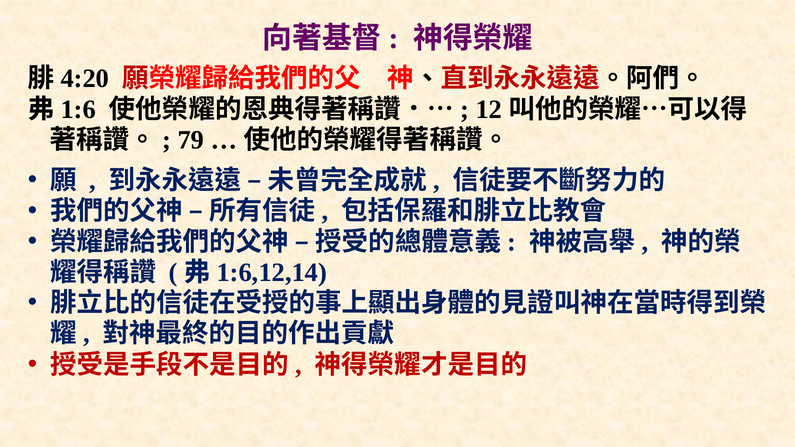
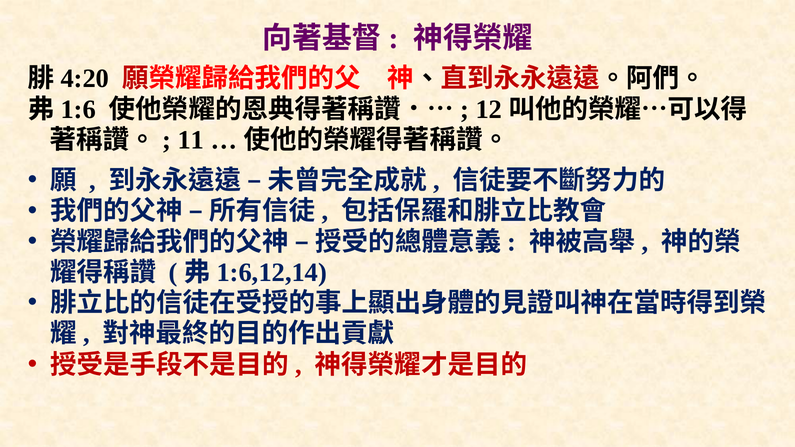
79: 79 -> 11 (191, 140)
